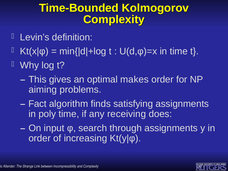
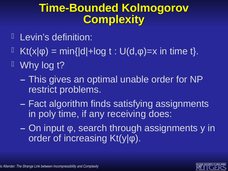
makes: makes -> unable (135, 79)
aiming: aiming -> restrict (43, 90)
